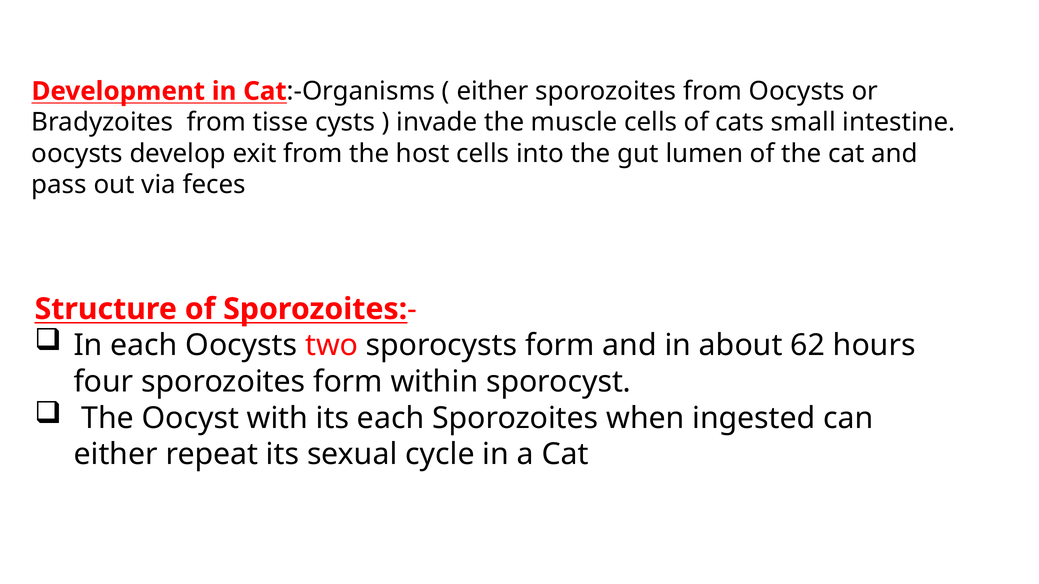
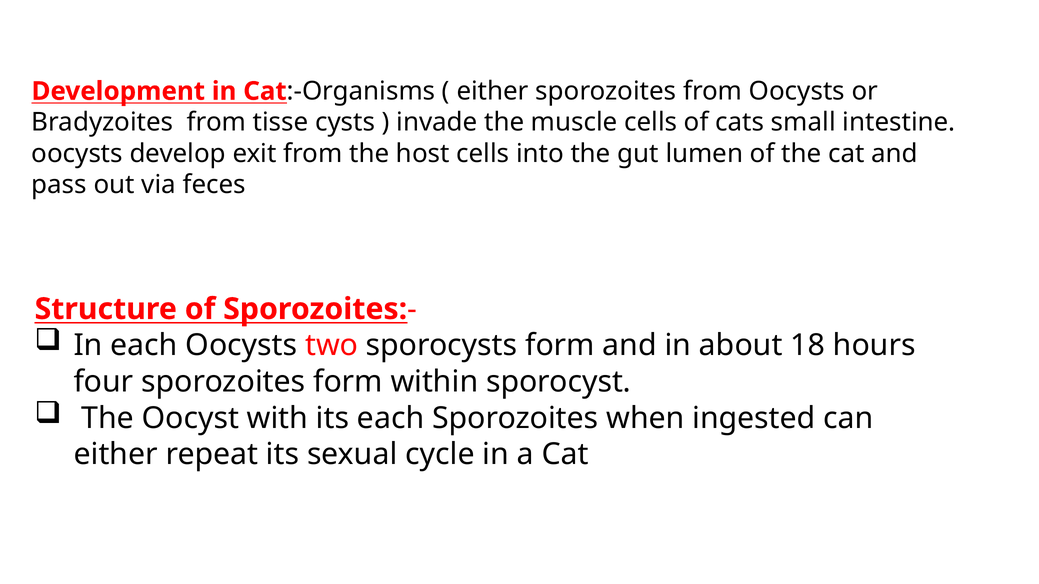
62: 62 -> 18 (808, 346)
